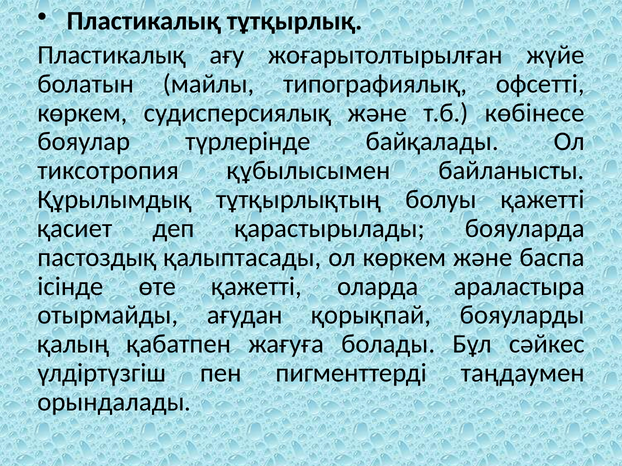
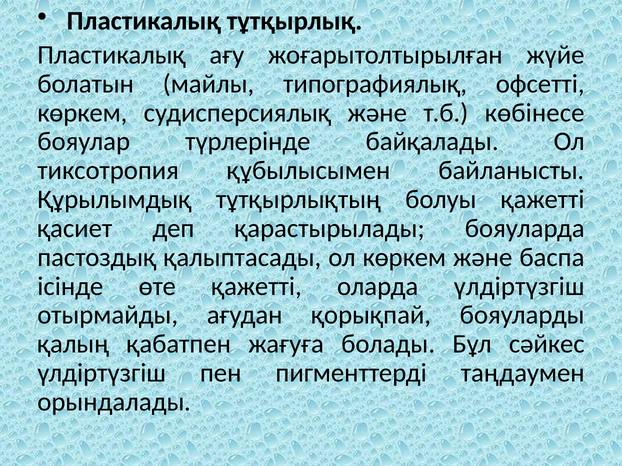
оларда араластыра: араластыра -> үлдіртүзгіш (519, 287)
